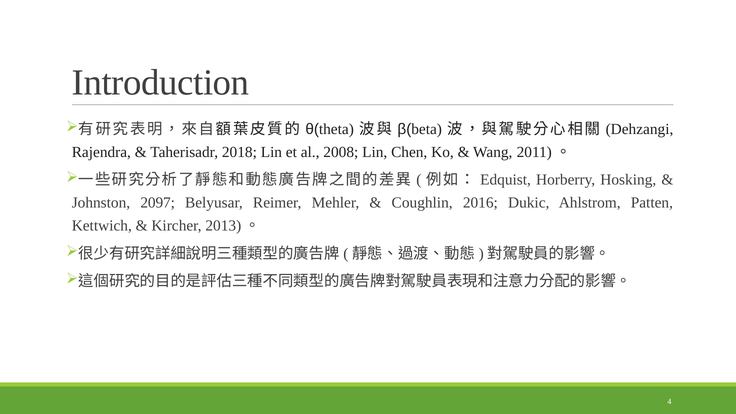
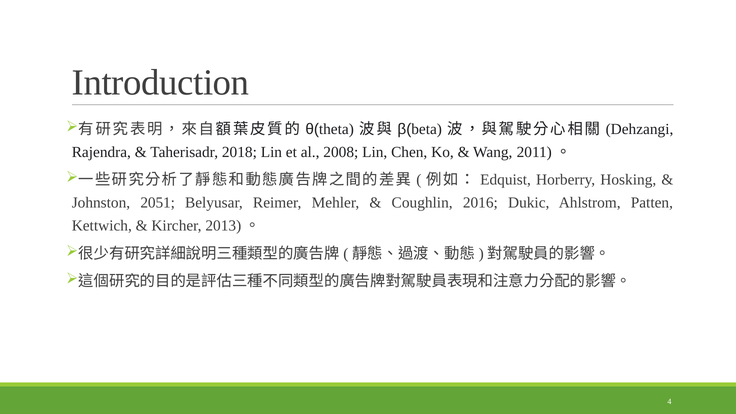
2097: 2097 -> 2051 (158, 203)
